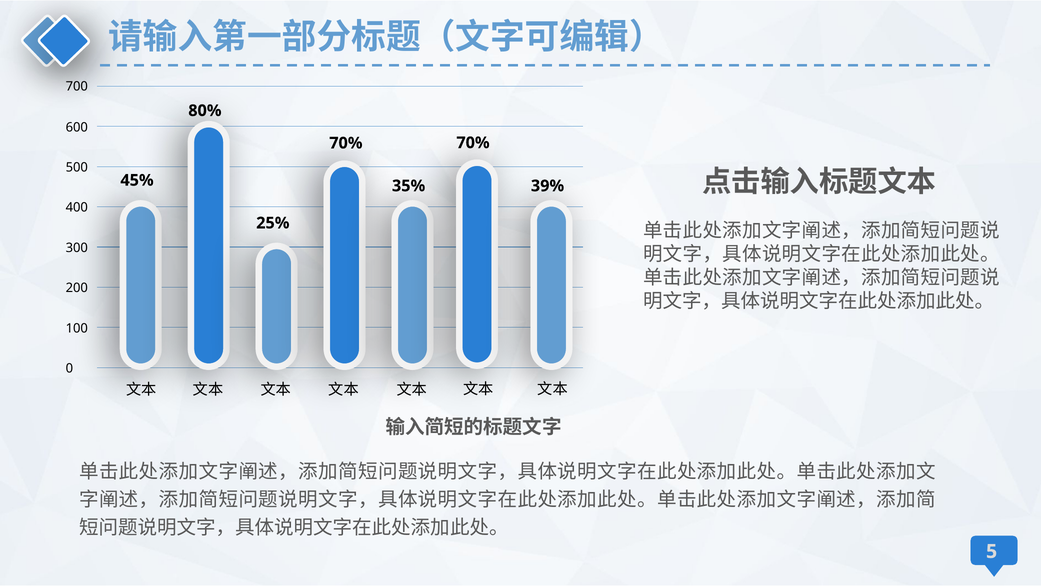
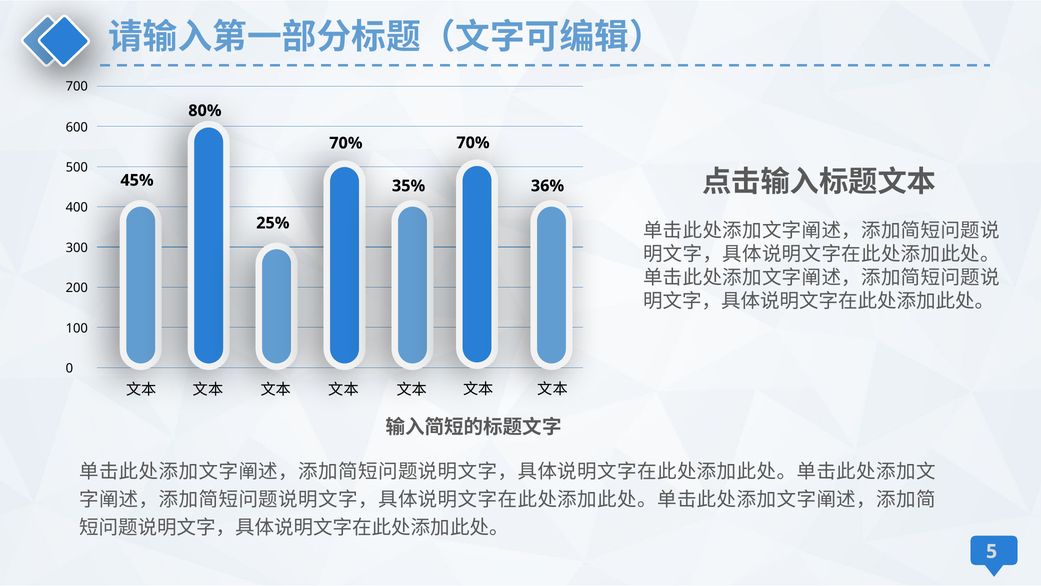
39%: 39% -> 36% (548, 186)
